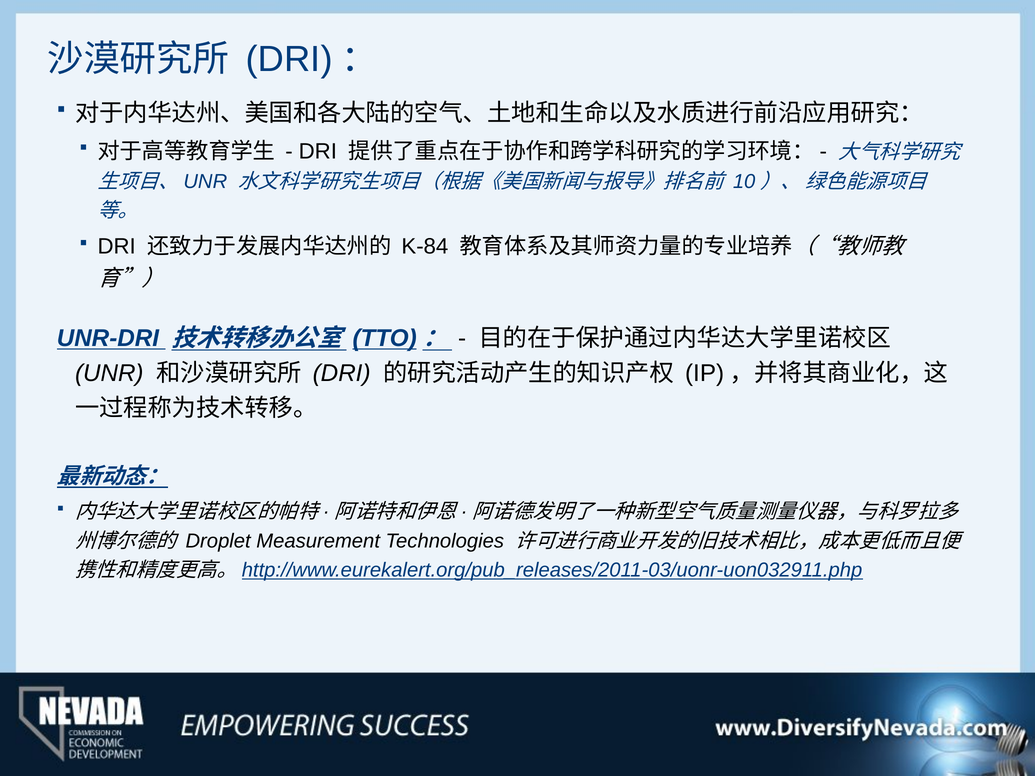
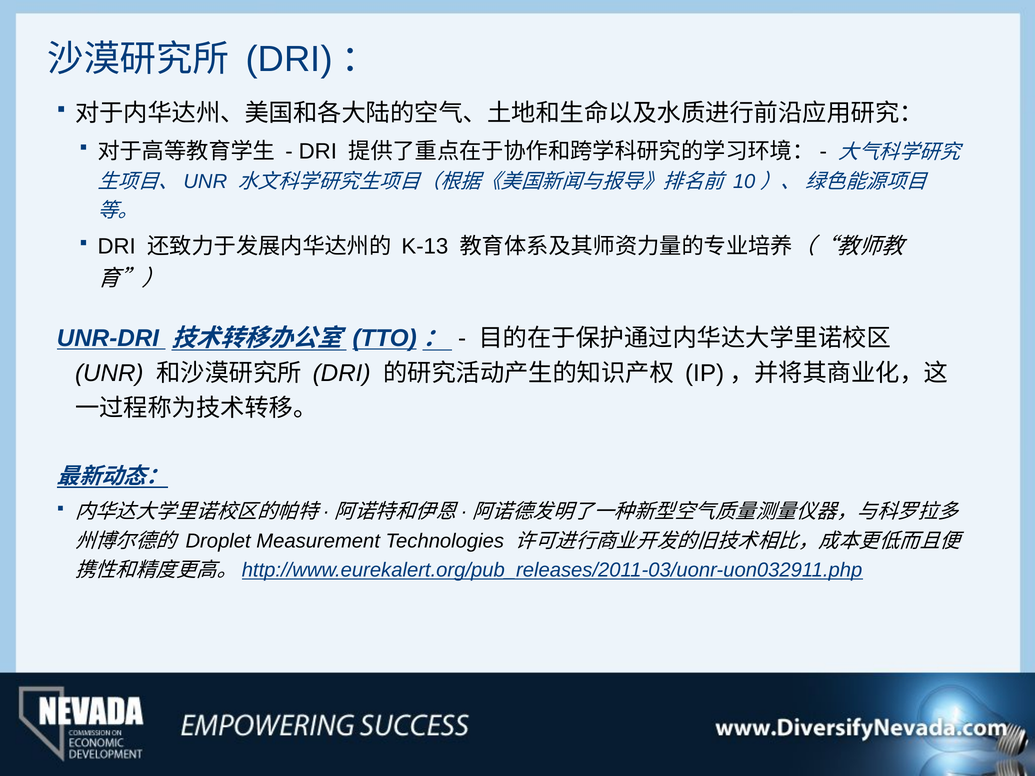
K-84: K-84 -> K-13 (425, 246)
